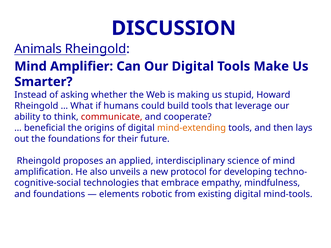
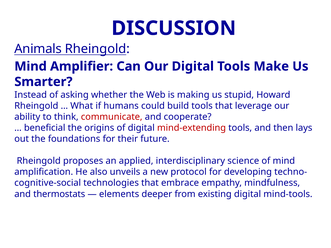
mind-extending colour: orange -> red (192, 128)
and foundations: foundations -> thermostats (59, 194)
robotic: robotic -> deeper (157, 194)
